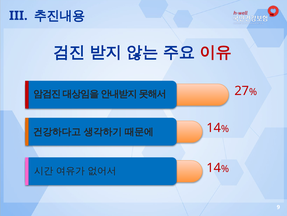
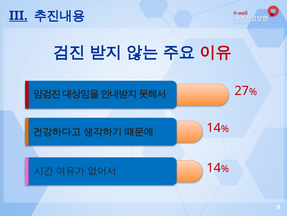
III underline: none -> present (18, 16)
